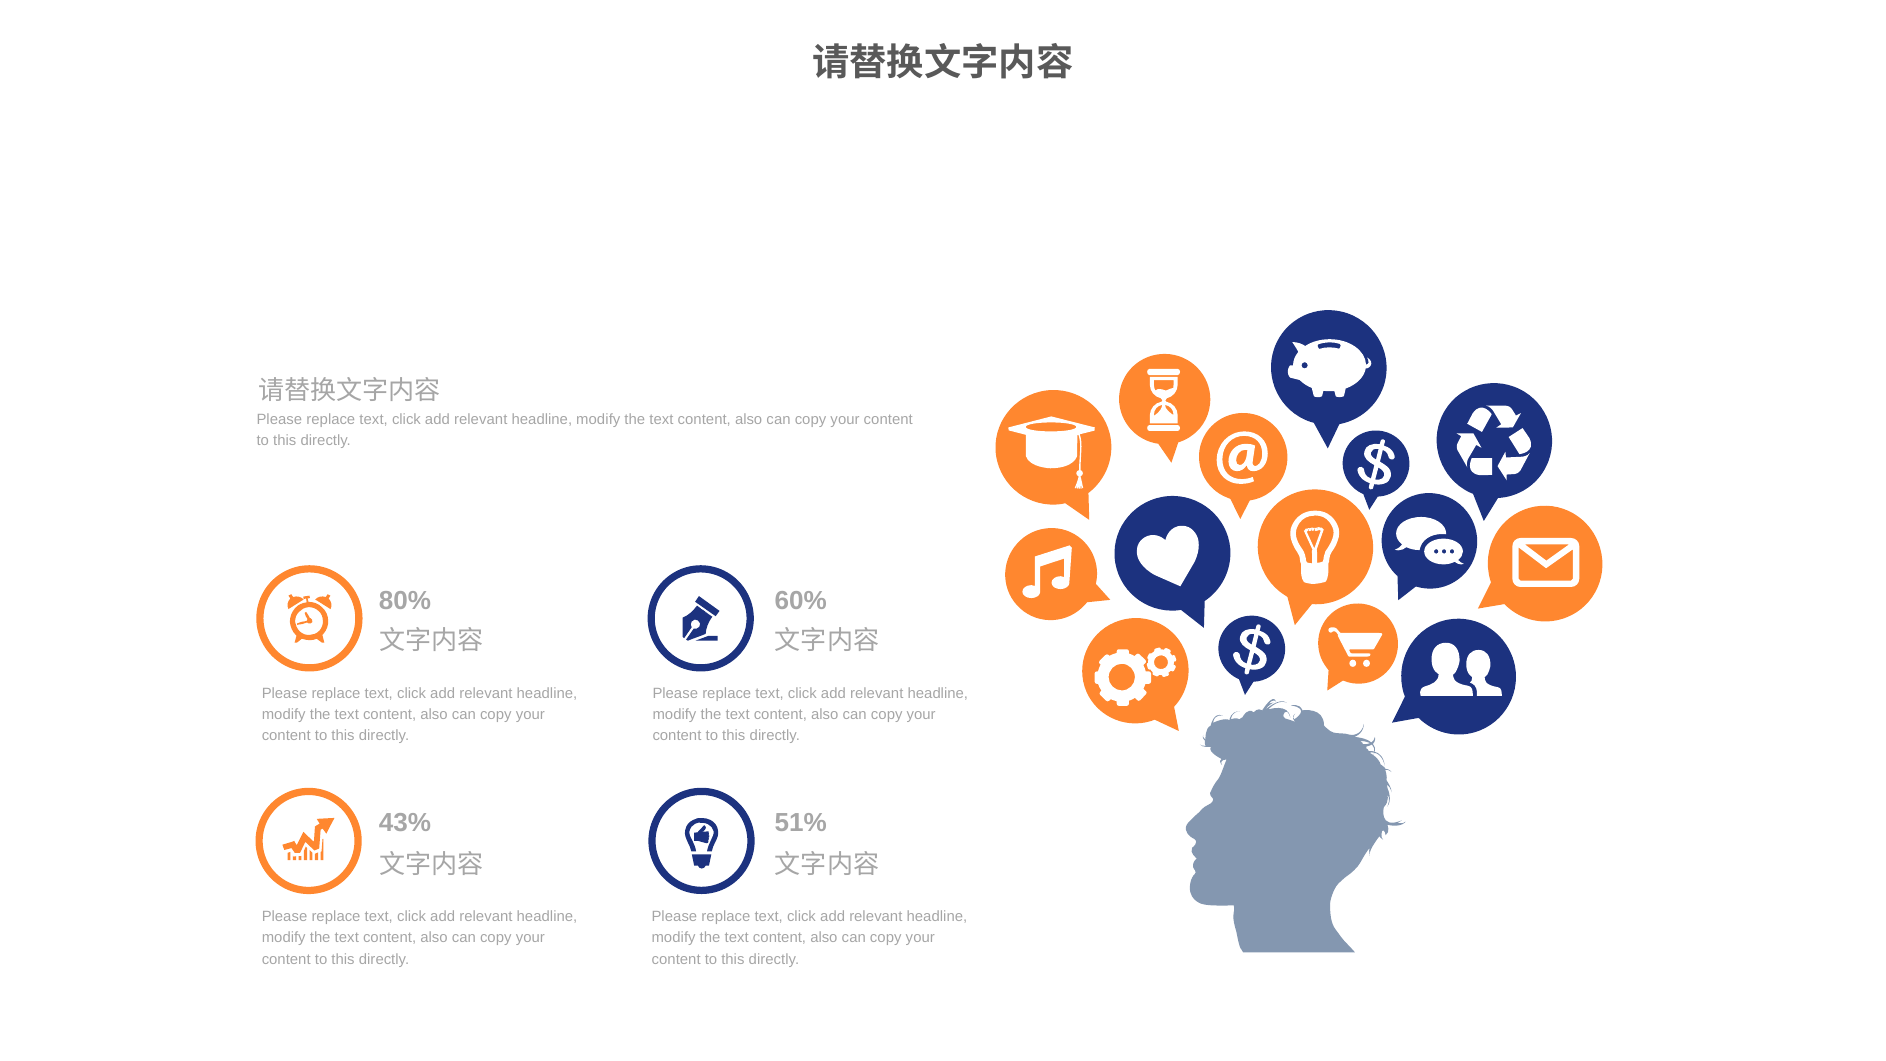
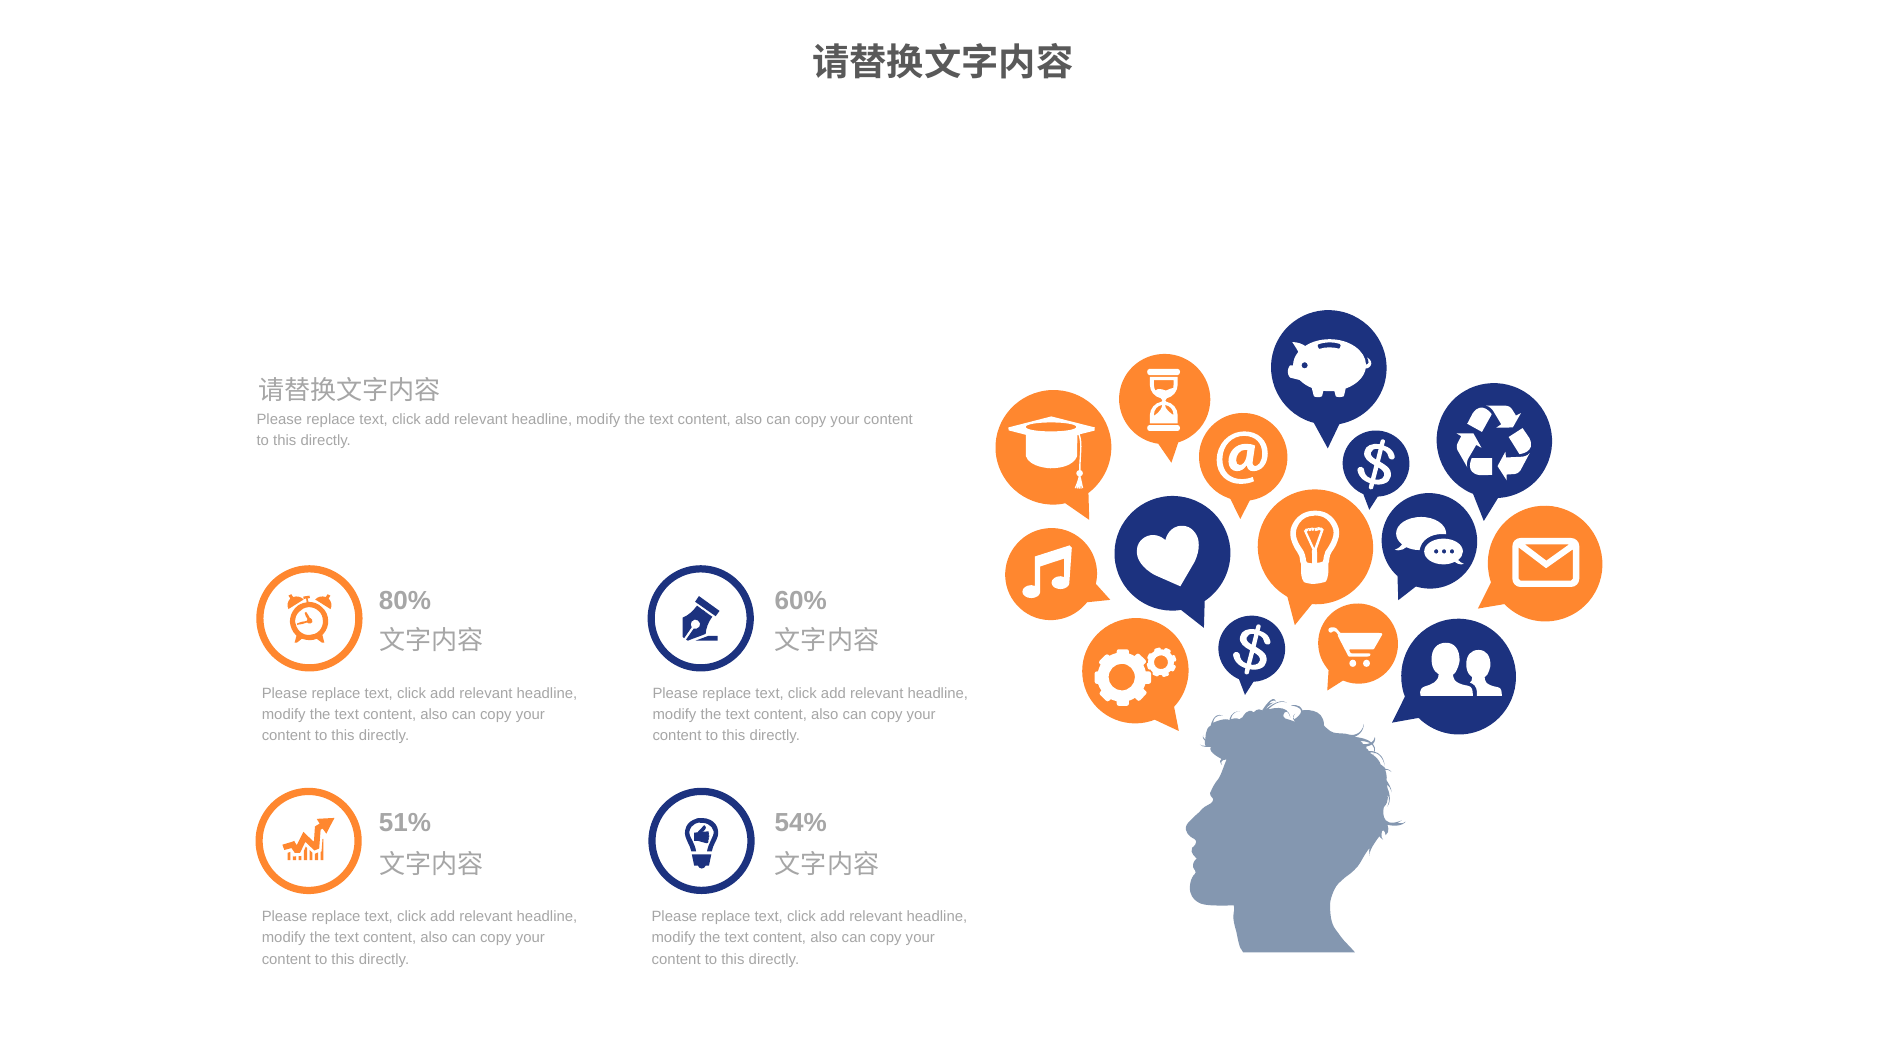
43%: 43% -> 51% (405, 823)
51%: 51% -> 54% (801, 823)
